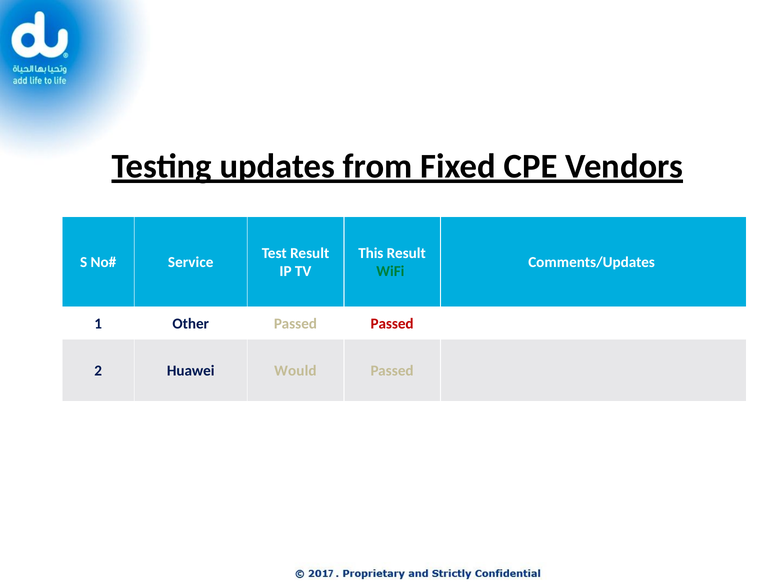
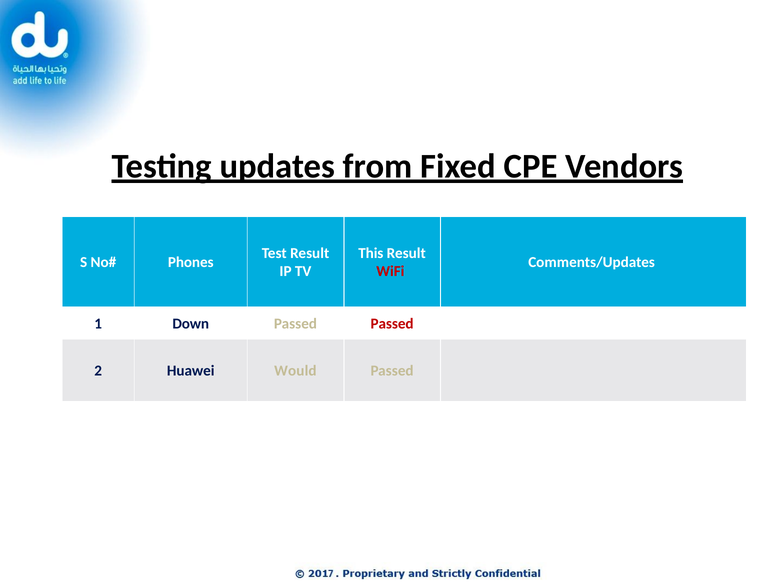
Service: Service -> Phones (191, 262)
WiFi colour: green -> red (390, 272)
Other: Other -> Down (191, 324)
